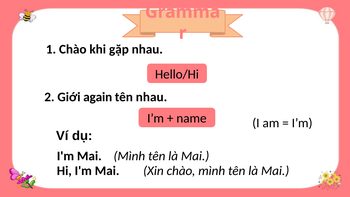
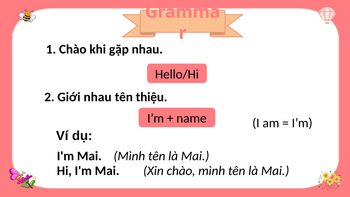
Giới again: again -> nhau (98, 97)
tên nhau: nhau -> thiệu (152, 97)
